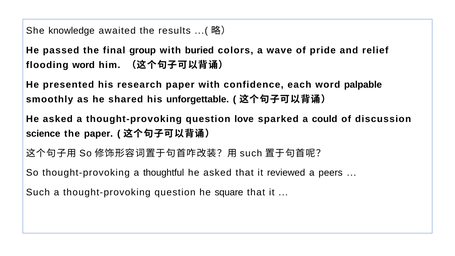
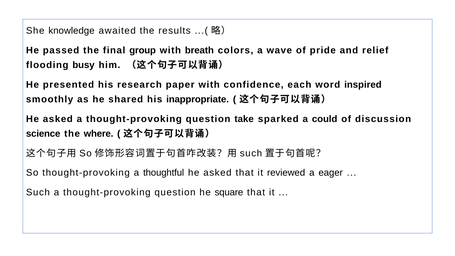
buried: buried -> breath (199, 50)
flooding word: word -> busy (84, 65)
palpable: palpable -> inspired (363, 85)
unforgettable: unforgettable -> inappropriate (198, 99)
love: love -> take (244, 119)
the paper: paper -> where (99, 134)
peers: peers -> eager (331, 173)
